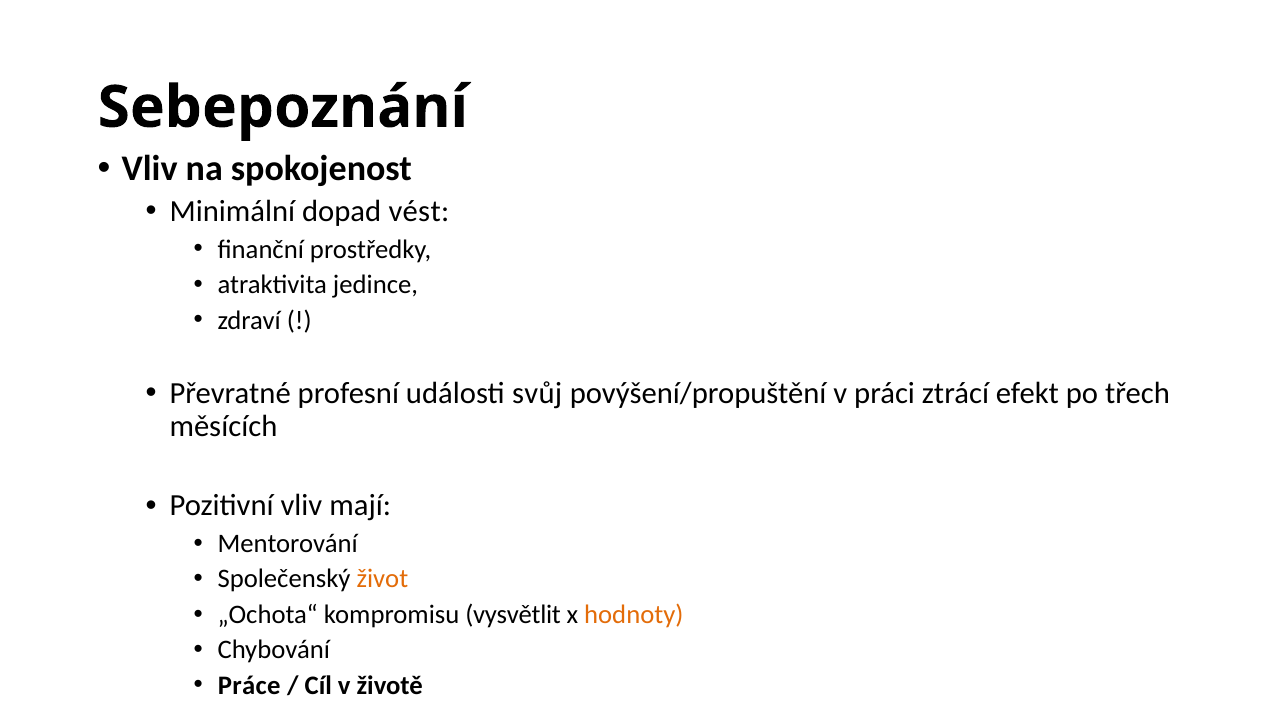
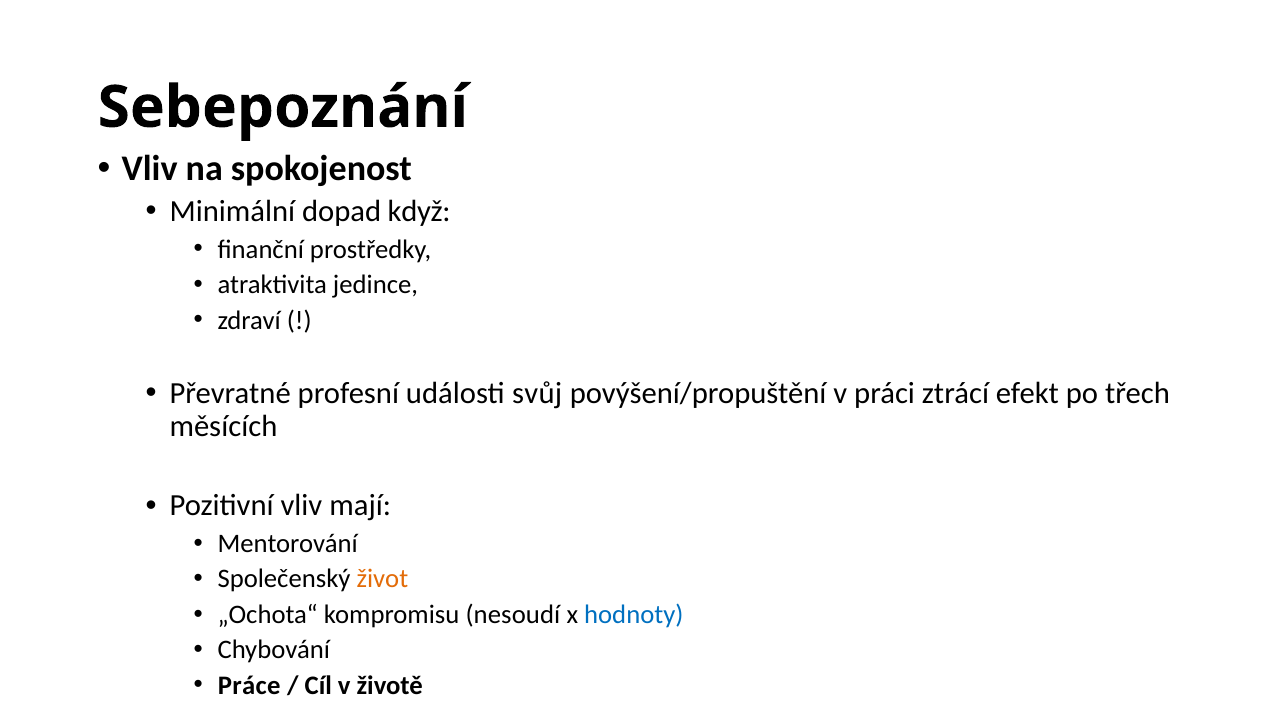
vést: vést -> když (419, 212)
vysvětlit: vysvětlit -> nesoudí (513, 614)
hodnoty colour: orange -> blue (634, 614)
